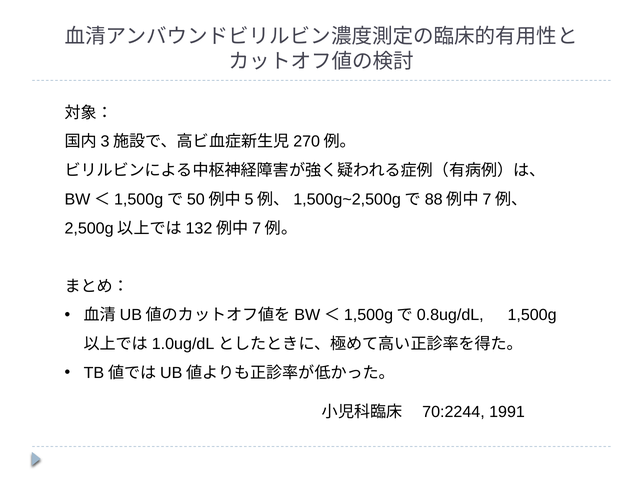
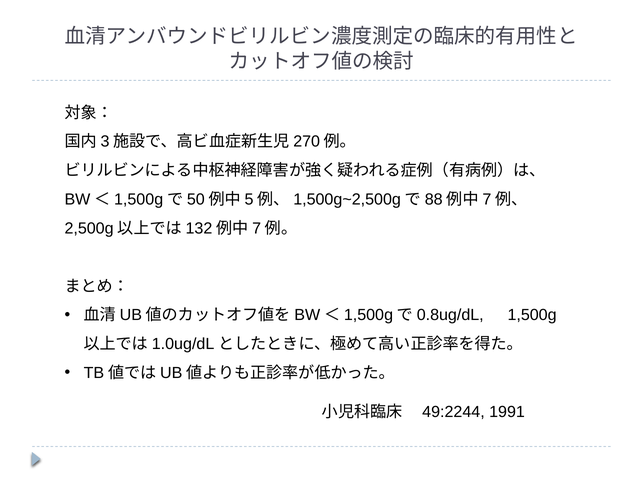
70:2244: 70:2244 -> 49:2244 (453, 412)
